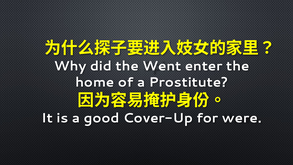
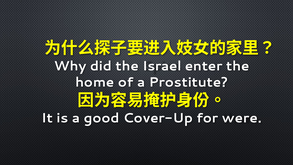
Went: Went -> Israel (162, 66)
